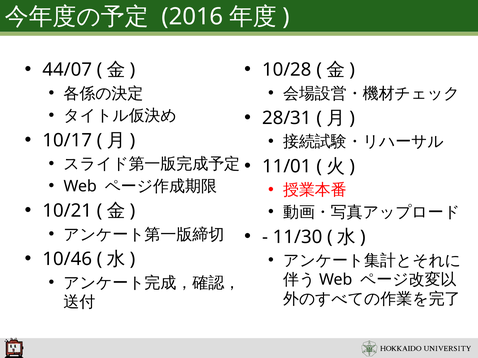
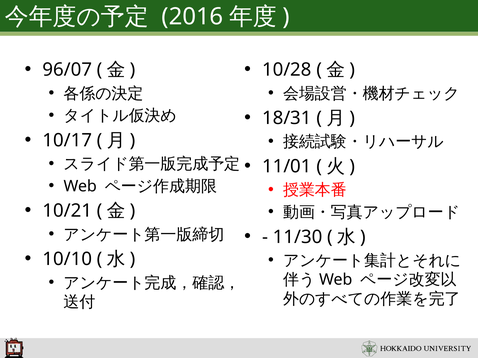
44/07: 44/07 -> 96/07 (67, 70)
28/31: 28/31 -> 18/31 (287, 118)
10/46: 10/46 -> 10/10 (67, 260)
